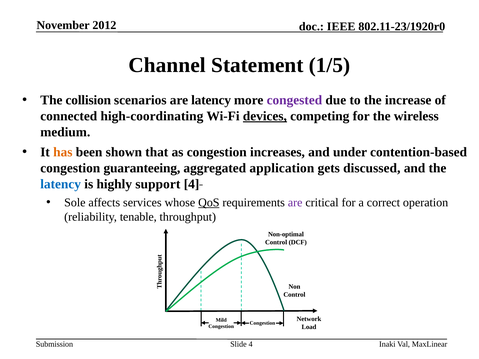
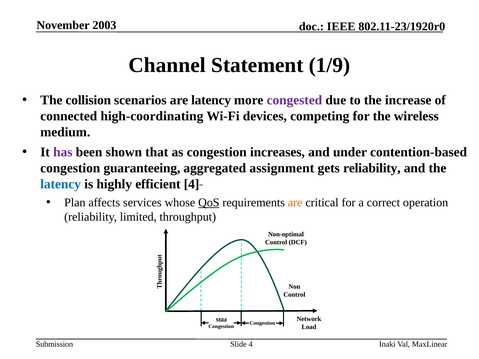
2012: 2012 -> 2003 (104, 25)
1/5: 1/5 -> 1/9 (330, 65)
devices underline: present -> none (265, 116)
has colour: orange -> purple (63, 152)
application: application -> assignment (282, 168)
gets discussed: discussed -> reliability (372, 168)
support: support -> efficient (158, 184)
Sole: Sole -> Plan (75, 203)
are colour: purple -> orange (295, 203)
tenable: tenable -> limited (138, 217)
